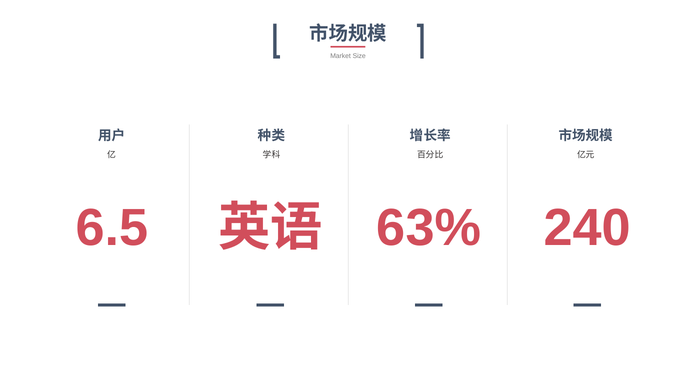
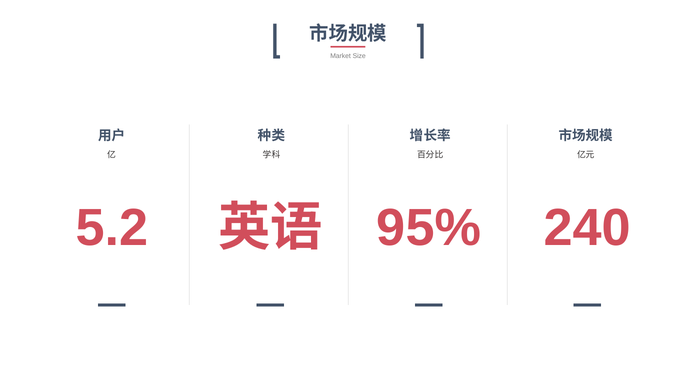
6.5: 6.5 -> 5.2 (112, 227)
63%: 63% -> 95% (429, 227)
